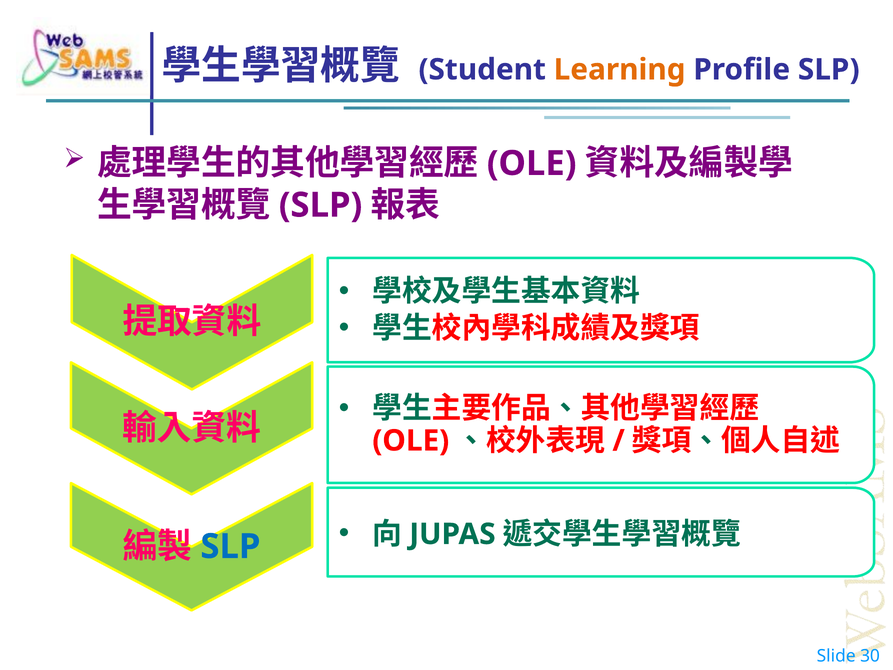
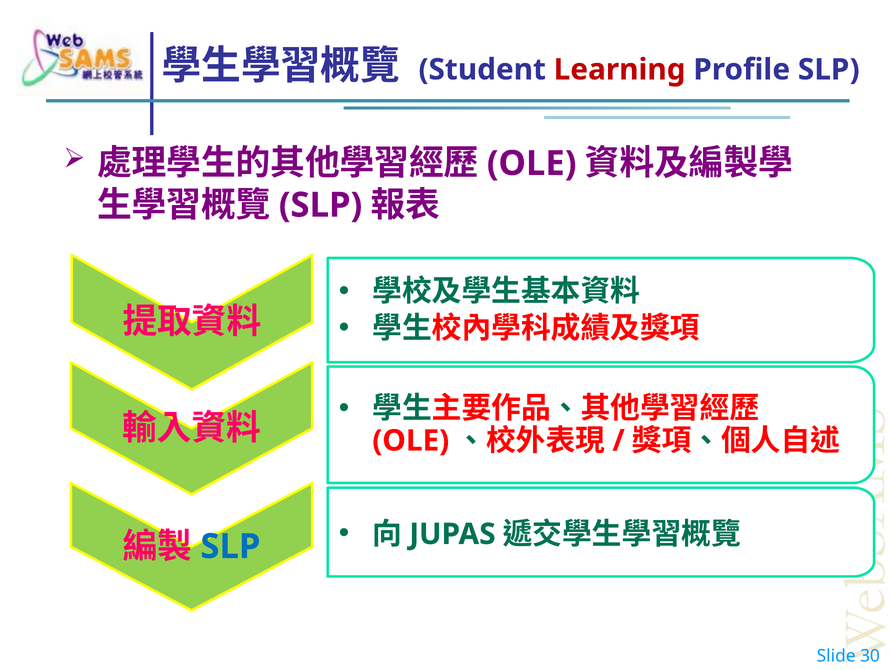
Learning colour: orange -> red (620, 70)
